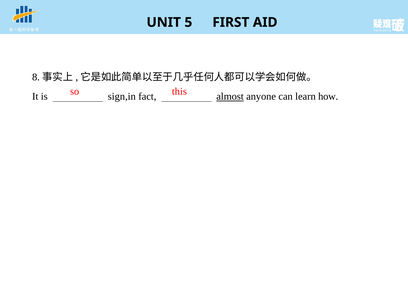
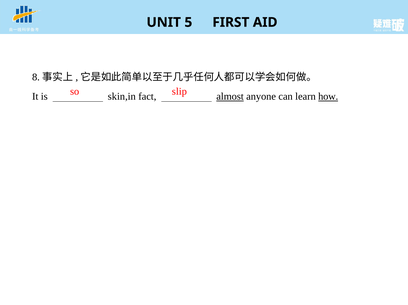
this: this -> slip (179, 92)
sign,in: sign,in -> skin,in (122, 97)
how underline: none -> present (328, 97)
